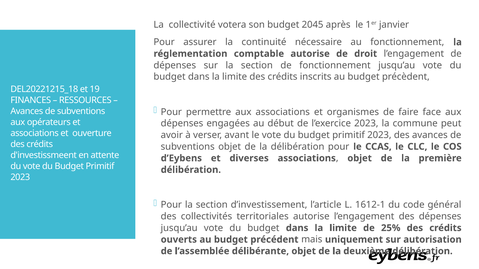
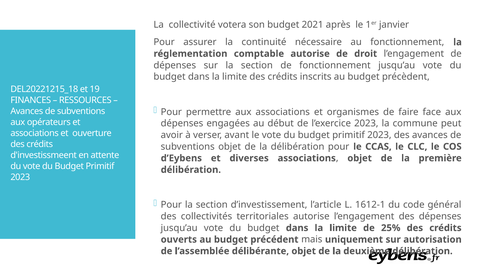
2045: 2045 -> 2021 (313, 25)
